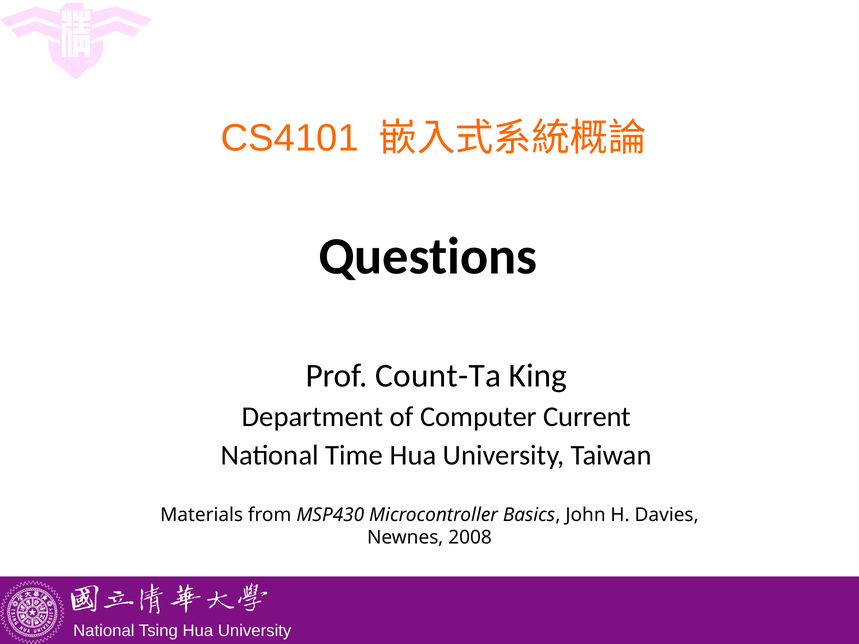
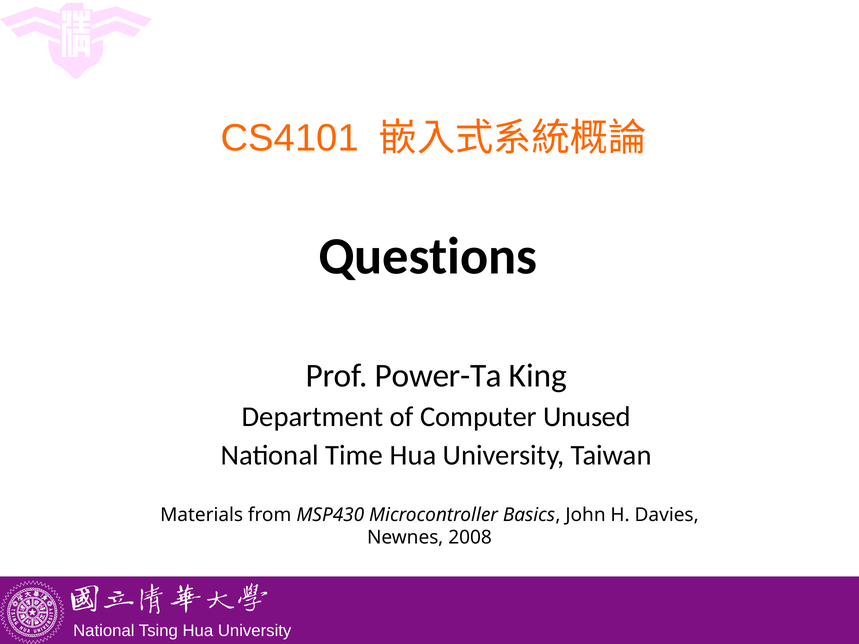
Count-Ta: Count-Ta -> Power-Ta (438, 376)
Current: Current -> Unused (587, 417)
